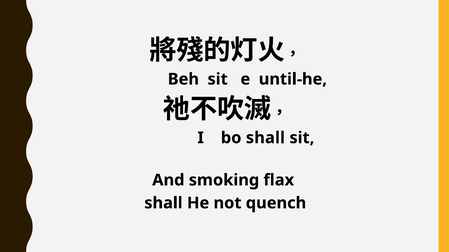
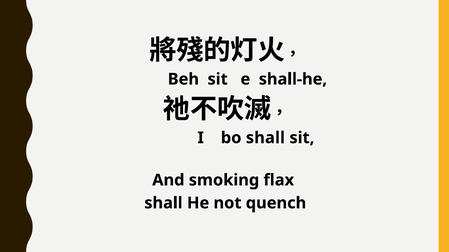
until-he: until-he -> shall-he (293, 79)
